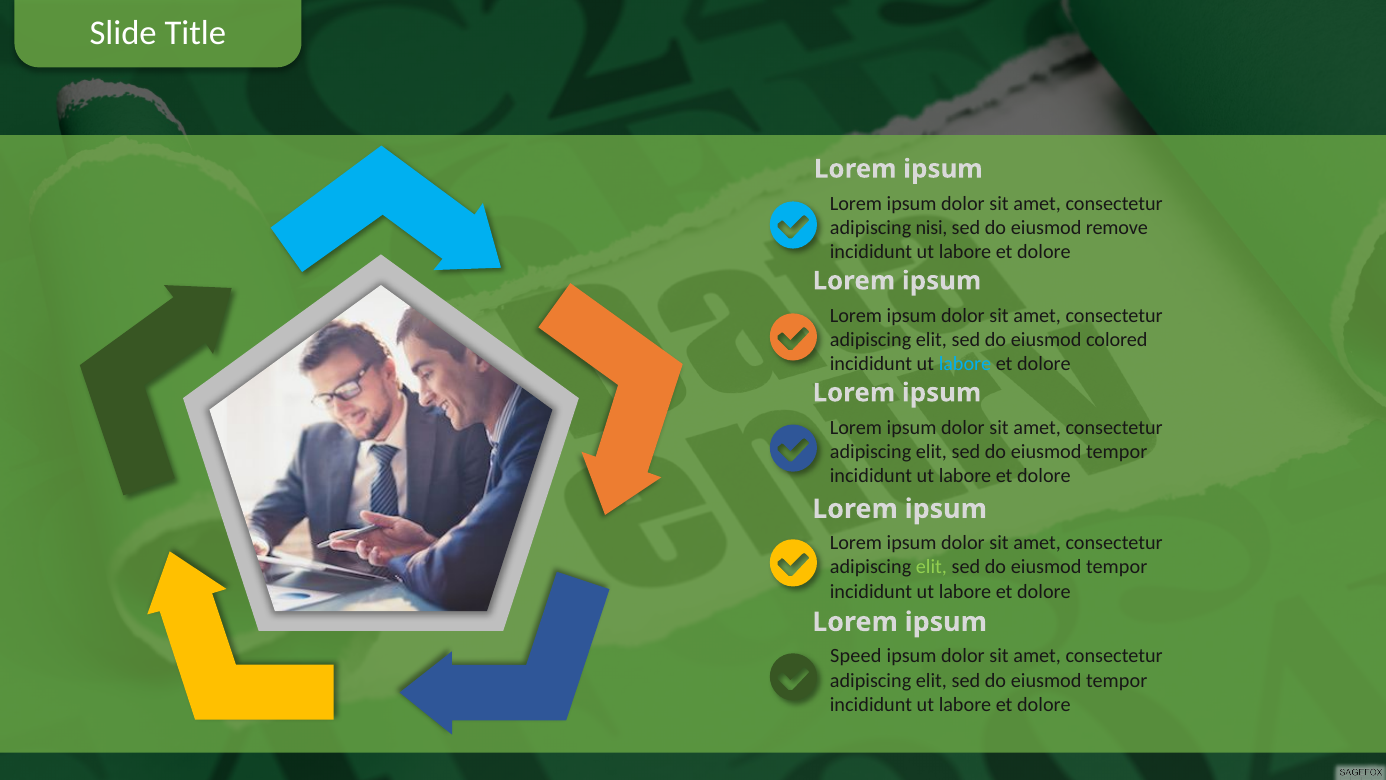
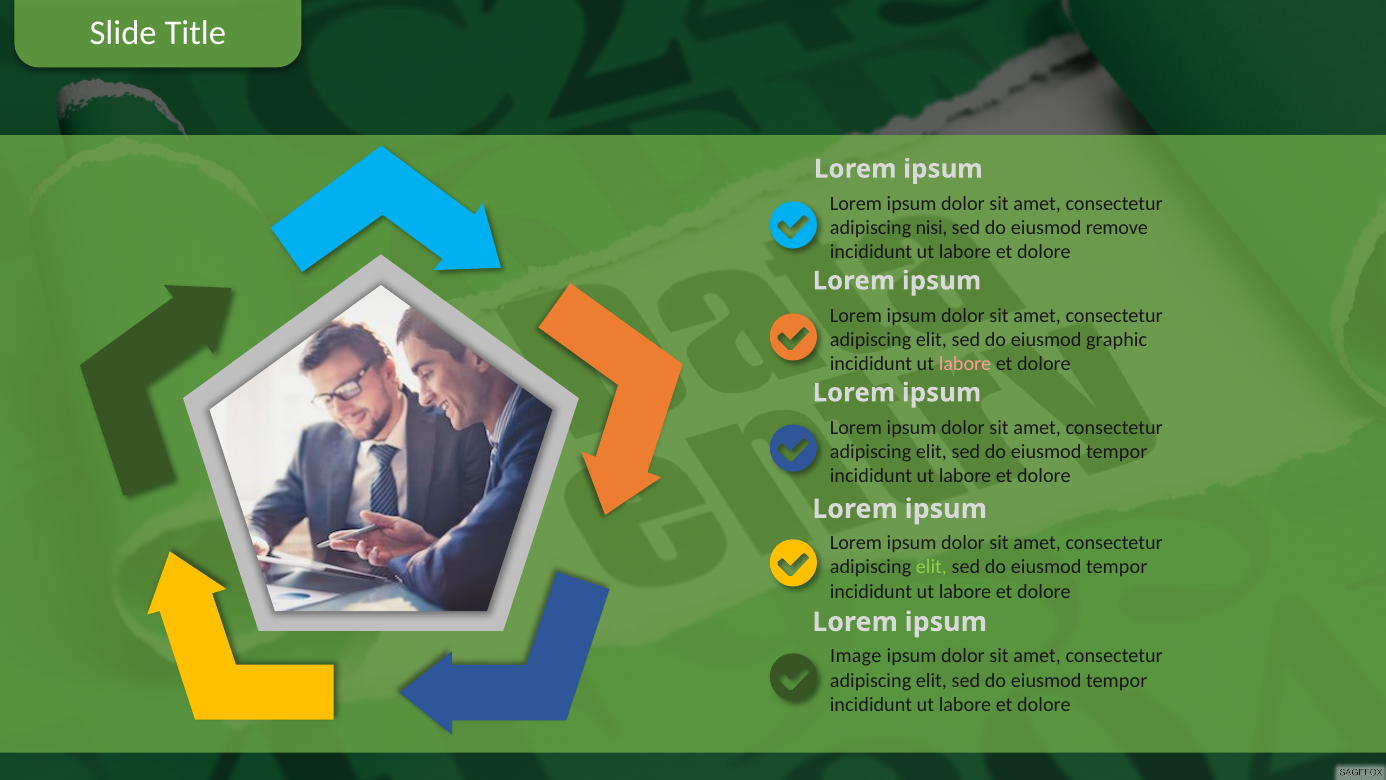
colored: colored -> graphic (1117, 340)
labore colour: light blue -> pink (965, 364)
Speed: Speed -> Image (856, 656)
